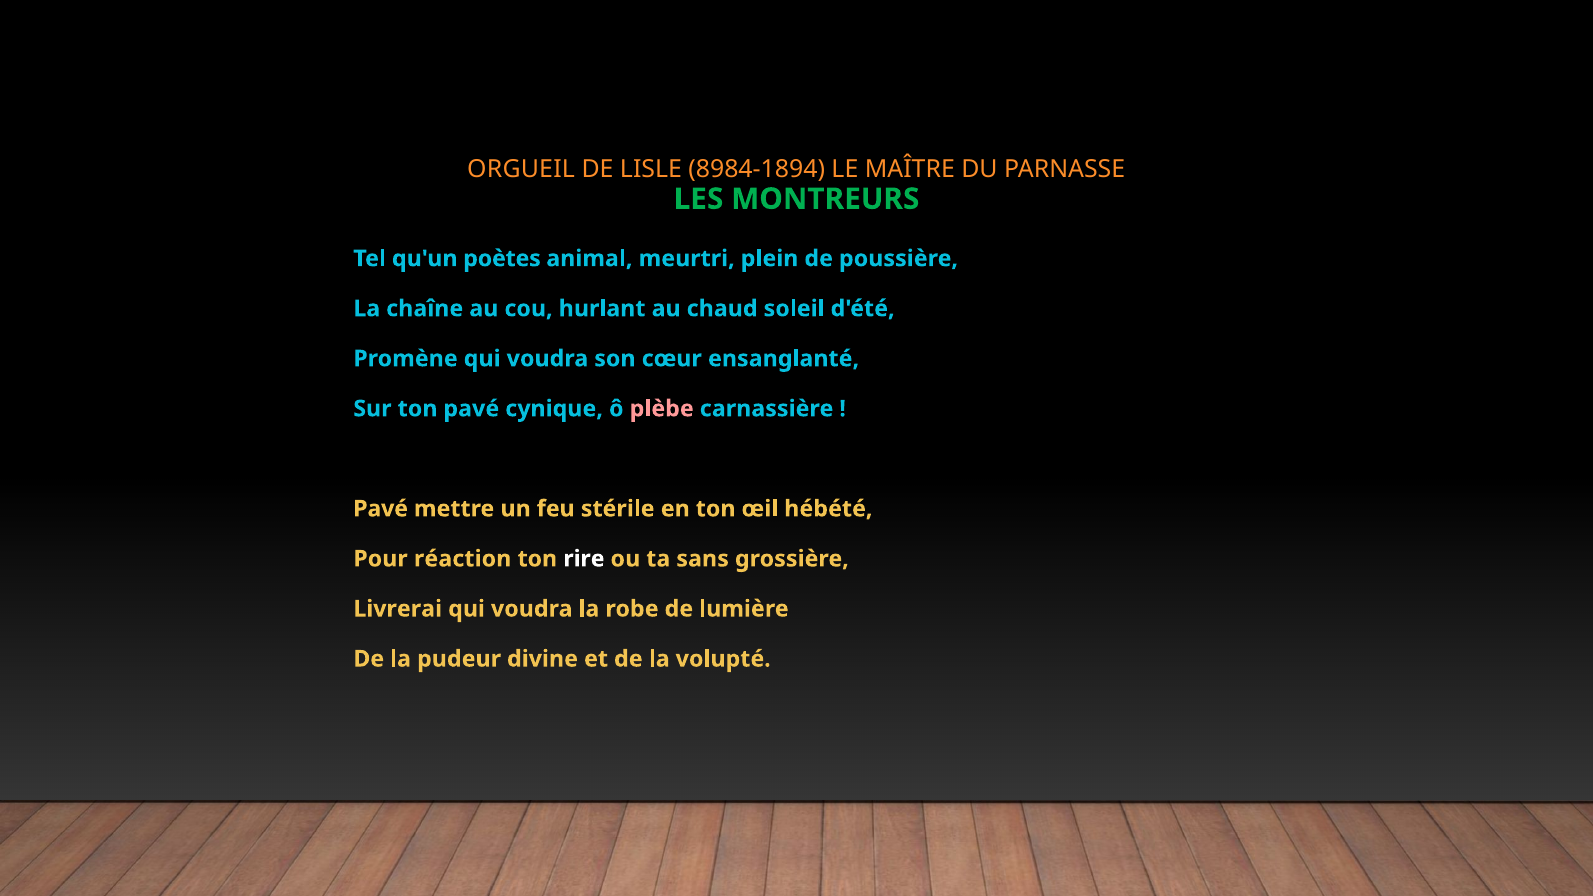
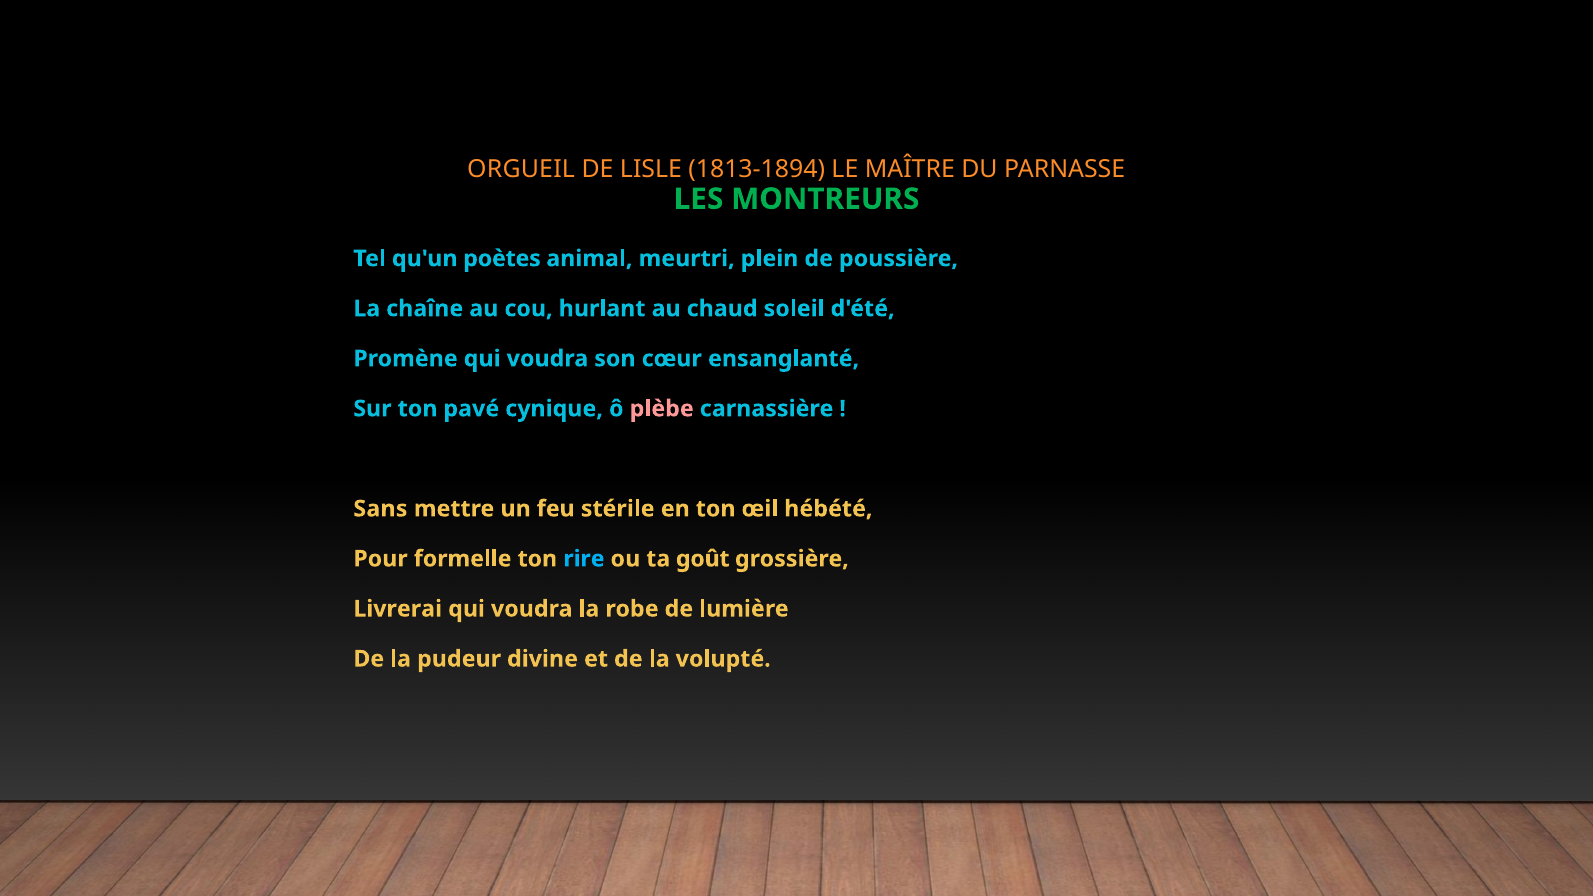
8984-1894: 8984-1894 -> 1813-1894 (757, 169)
Pavé: Pavé -> Sans (380, 509)
réaction: réaction -> formelle (463, 559)
rire colour: white -> light blue (584, 559)
sans: sans -> goût (703, 559)
